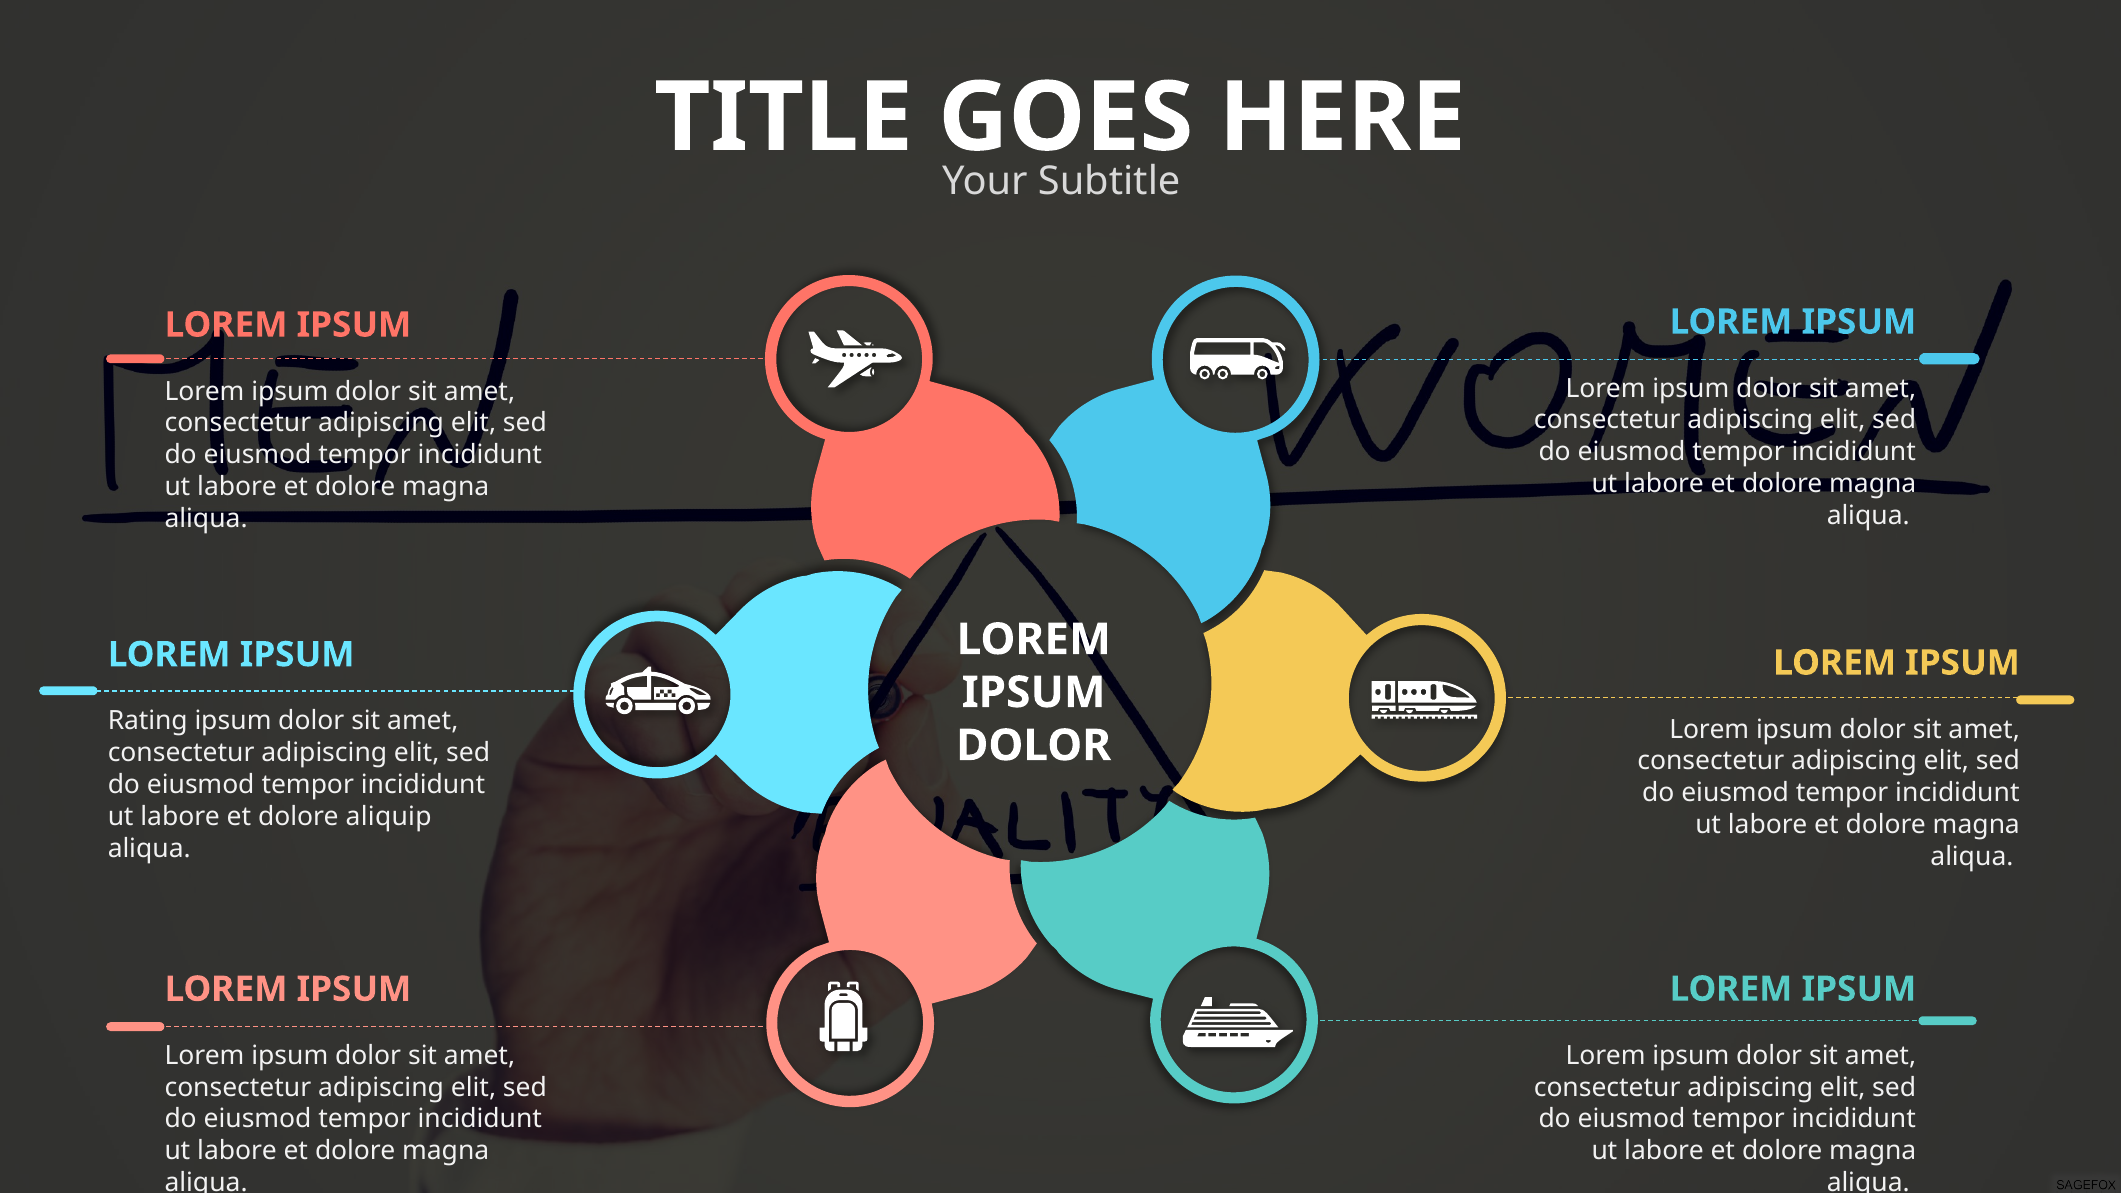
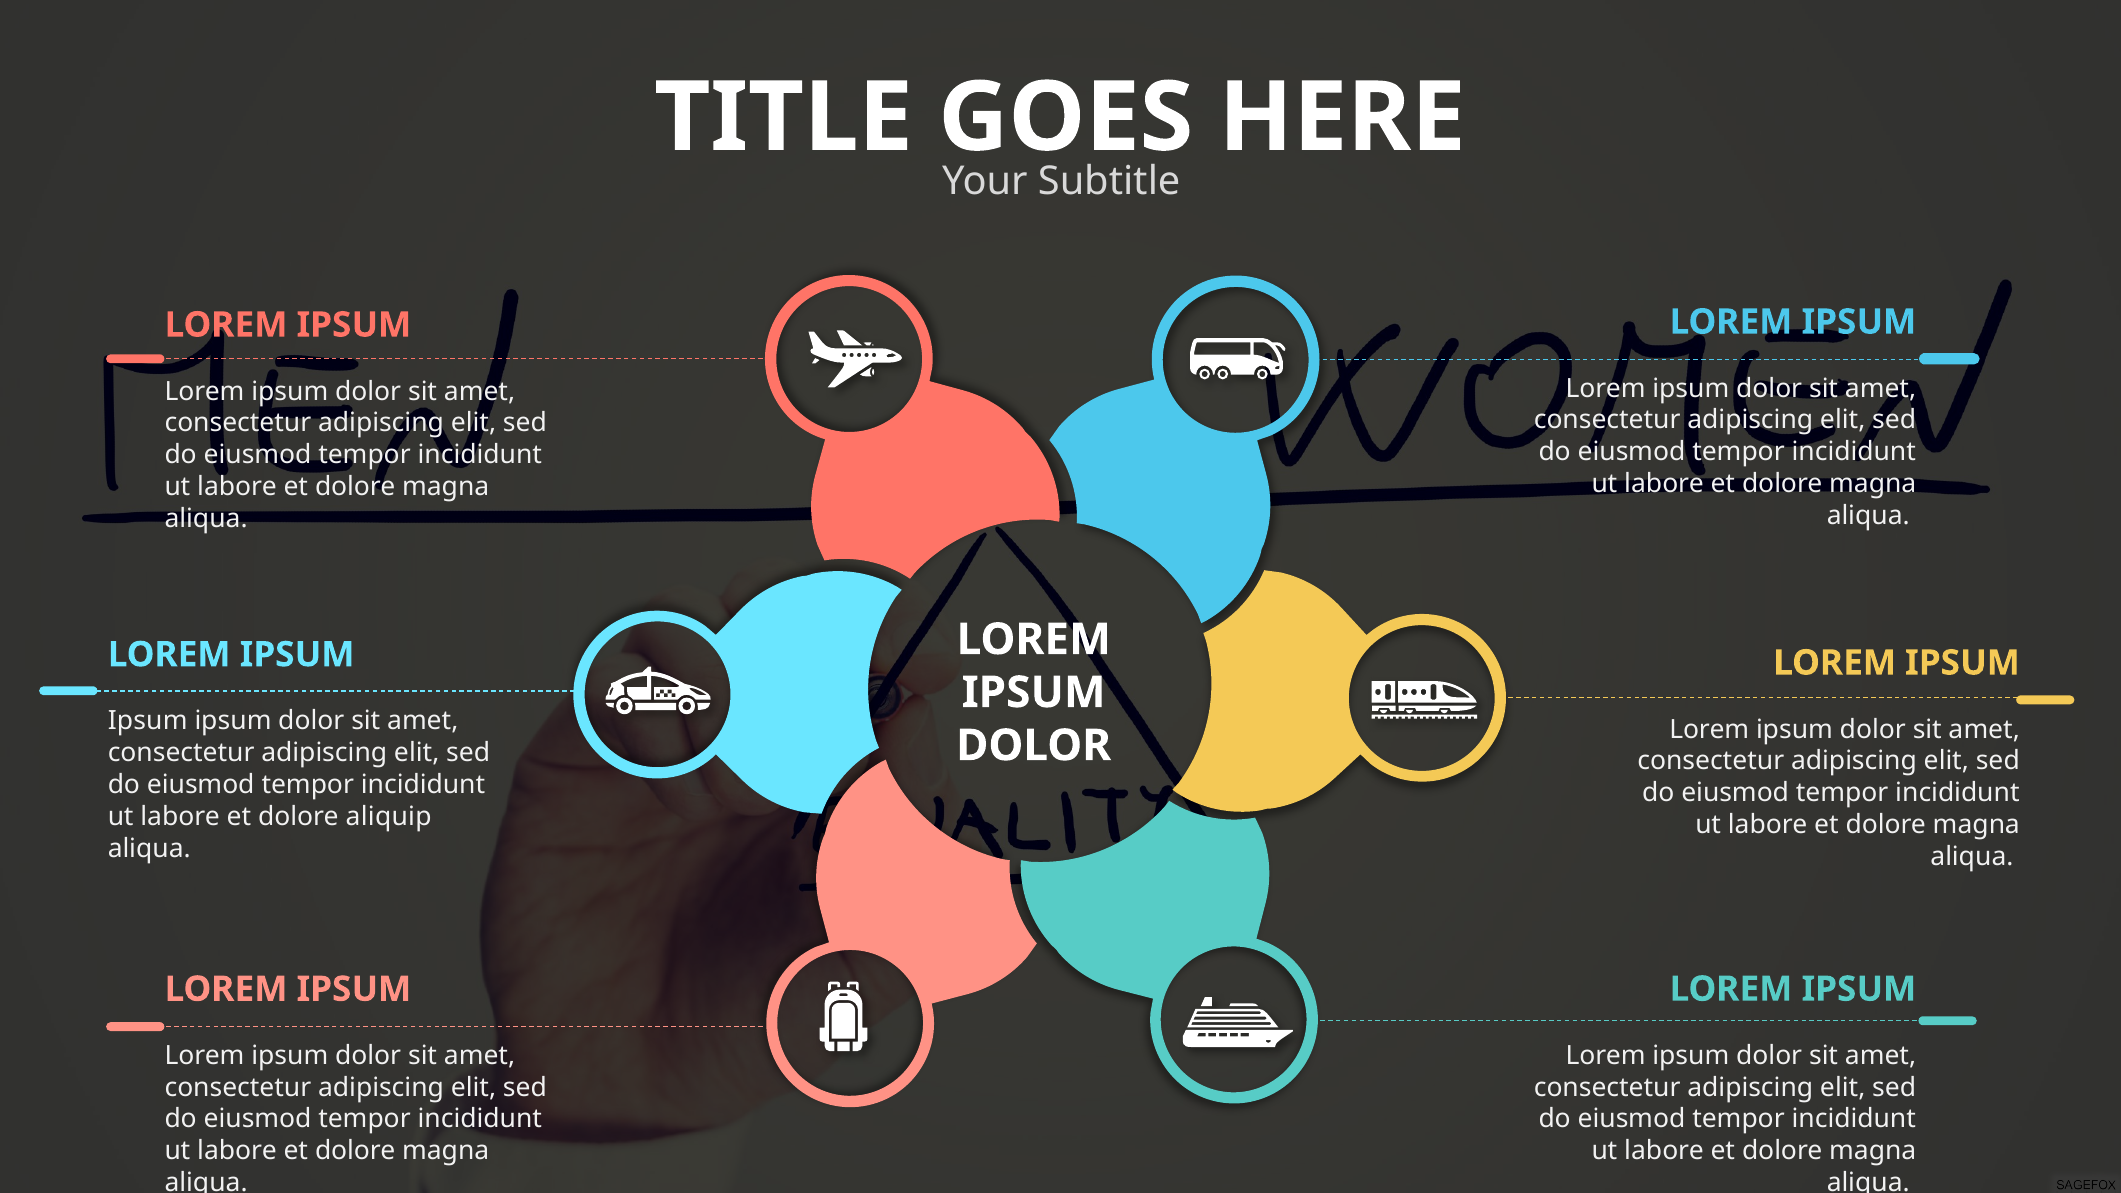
Rating: Rating -> Ipsum (148, 721)
